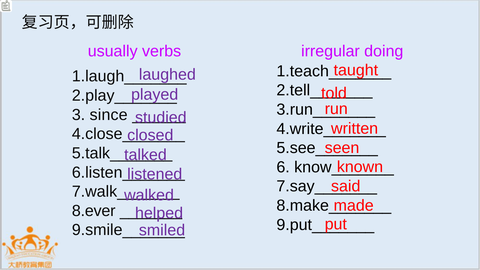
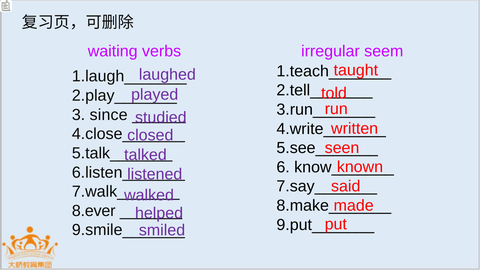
usually: usually -> waiting (113, 51)
doing: doing -> seem (384, 51)
